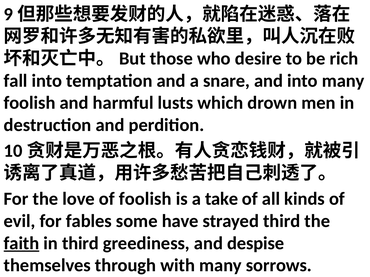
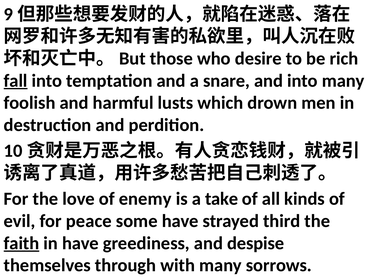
fall underline: none -> present (16, 81)
of foolish: foolish -> enemy (145, 199)
fables: fables -> peace (89, 221)
in third: third -> have (80, 244)
